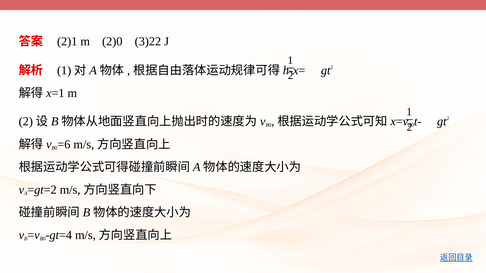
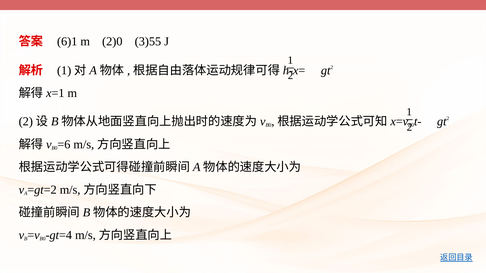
2)1: 2)1 -> 6)1 (67, 41)
3)22: 3)22 -> 3)55 (148, 41)
